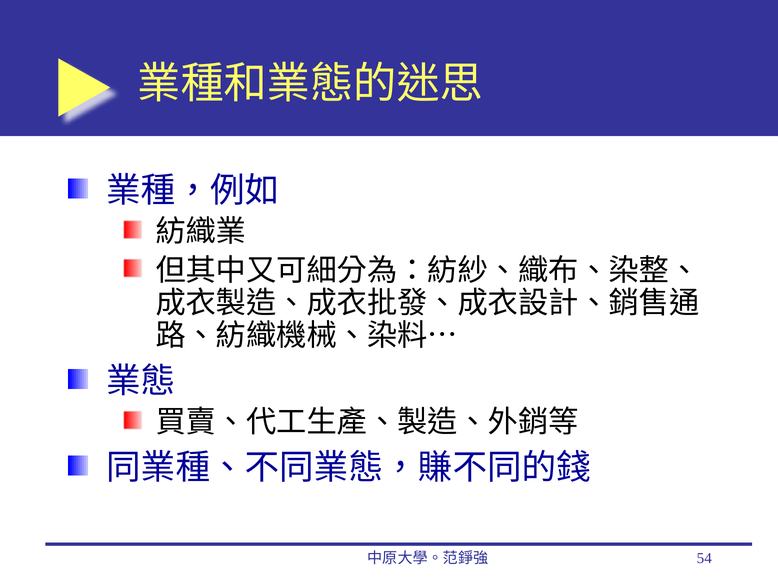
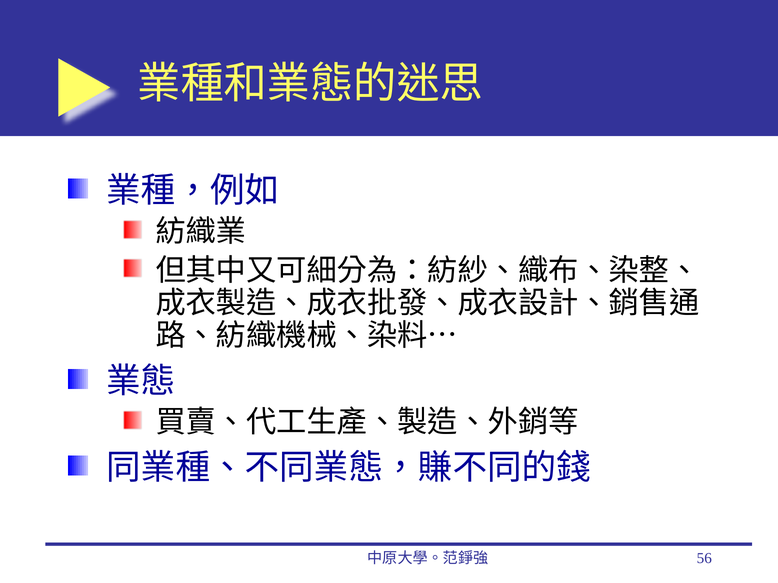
54: 54 -> 56 (704, 559)
